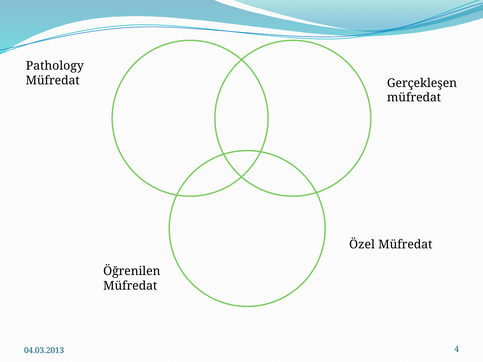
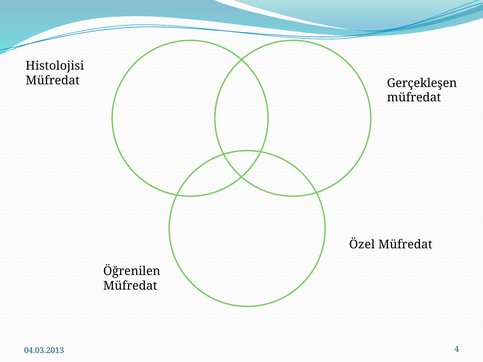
Pathology: Pathology -> Histolojisi (55, 66)
